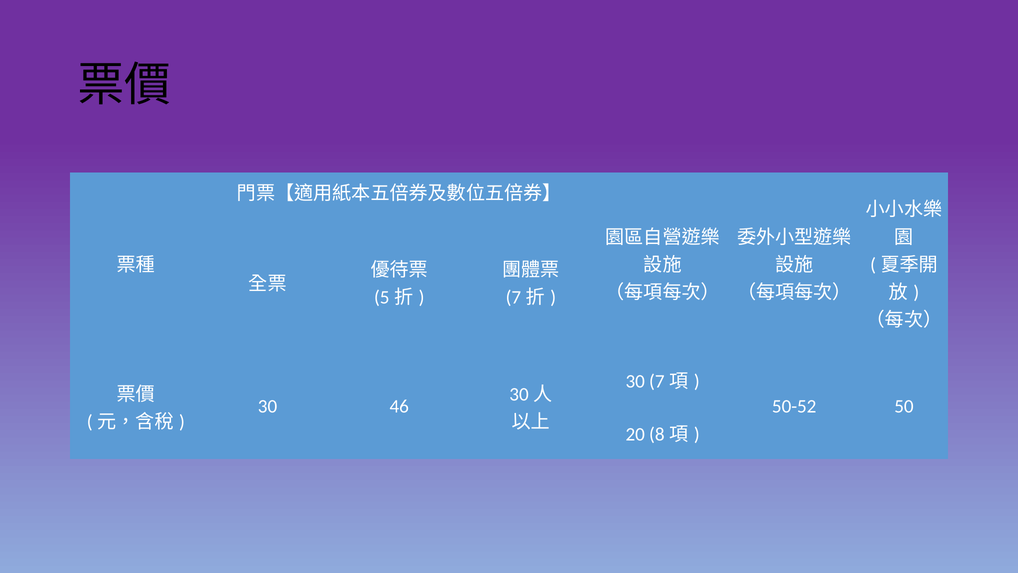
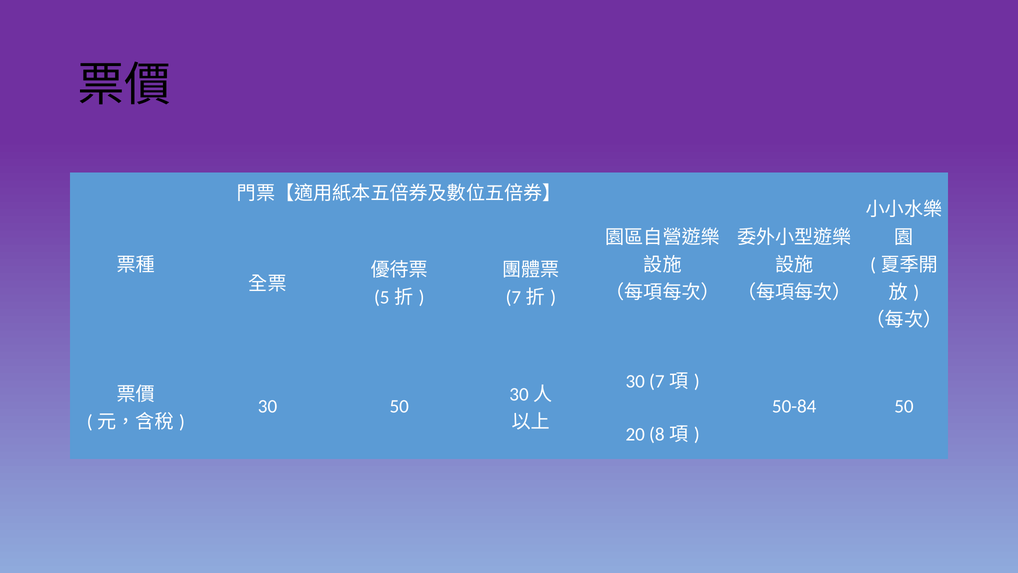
30 46: 46 -> 50 (399, 406)
50-52: 50-52 -> 50-84 (794, 406)
